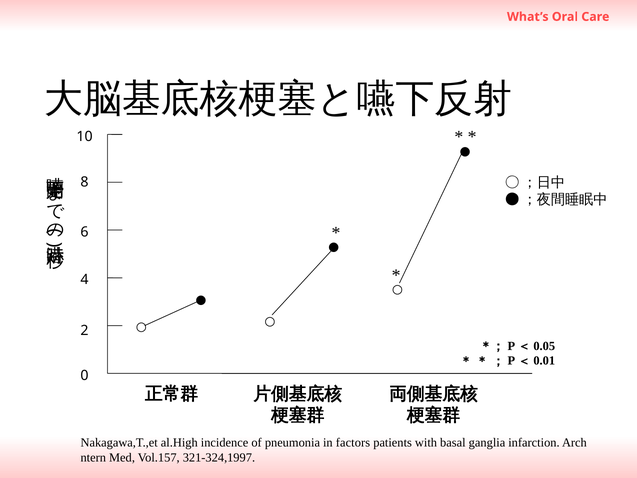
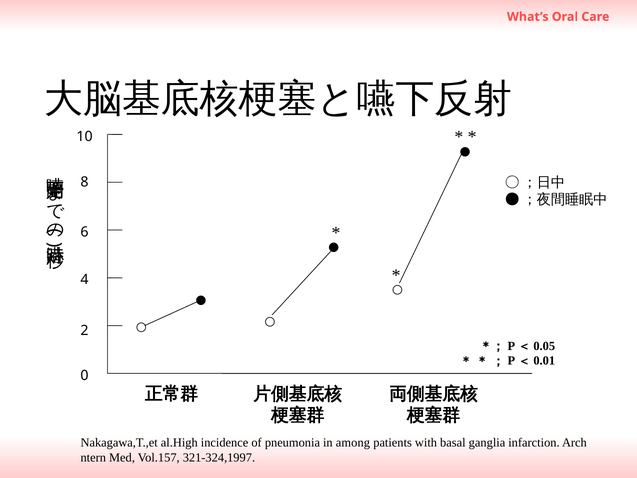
factors: factors -> among (353, 442)
